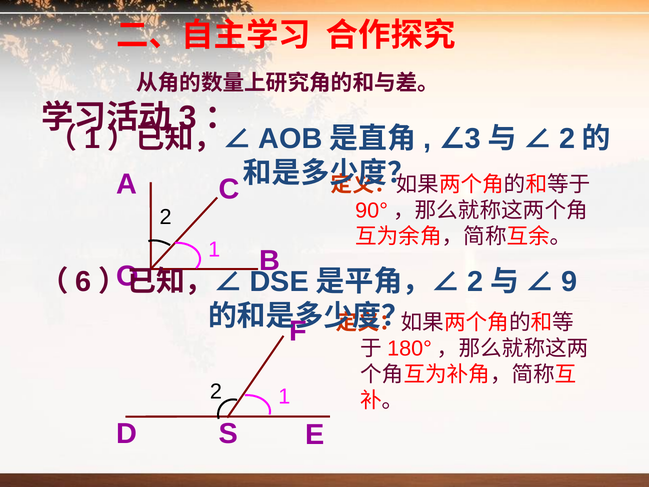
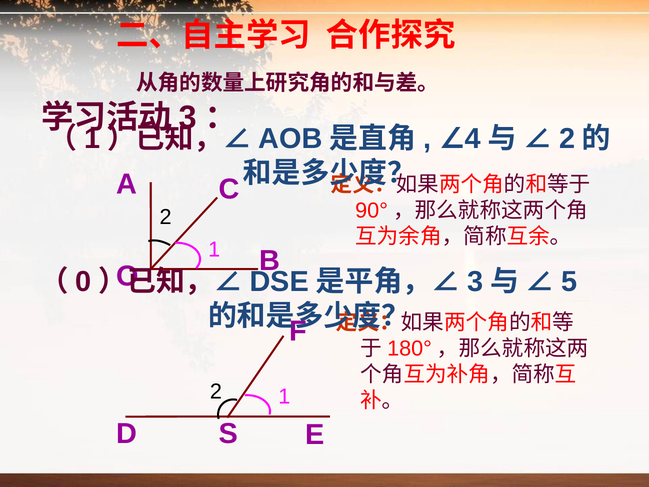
3: 3 -> 4 (473, 139)
6: 6 -> 0 (83, 282)
2: 2 -> 3 (475, 282)
9: 9 -> 5 (569, 282)
